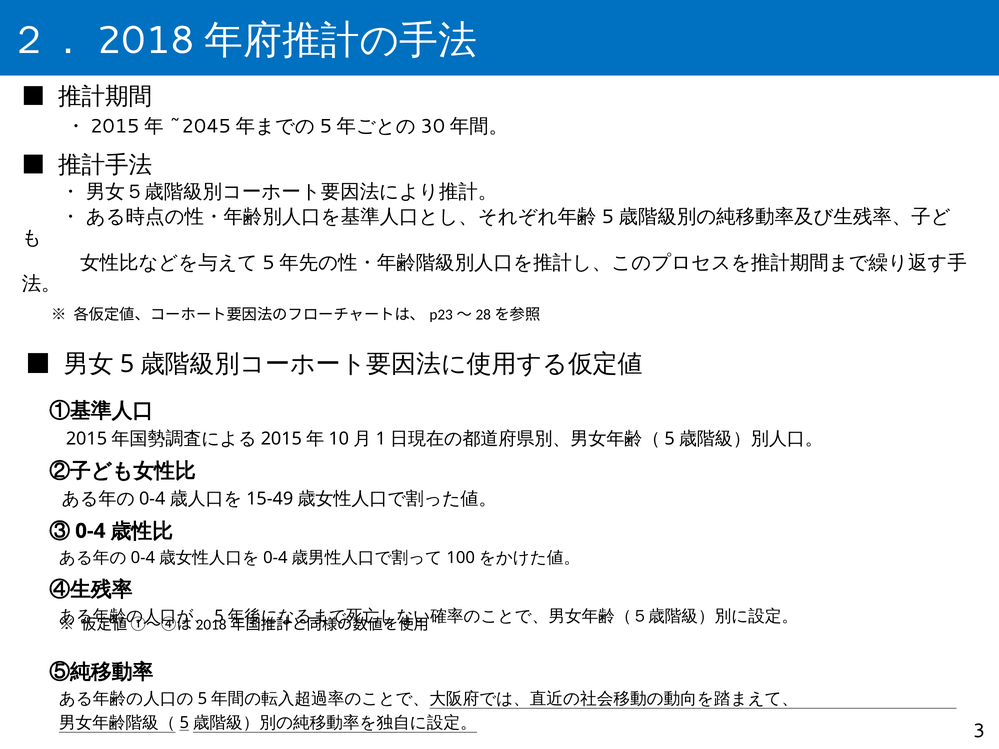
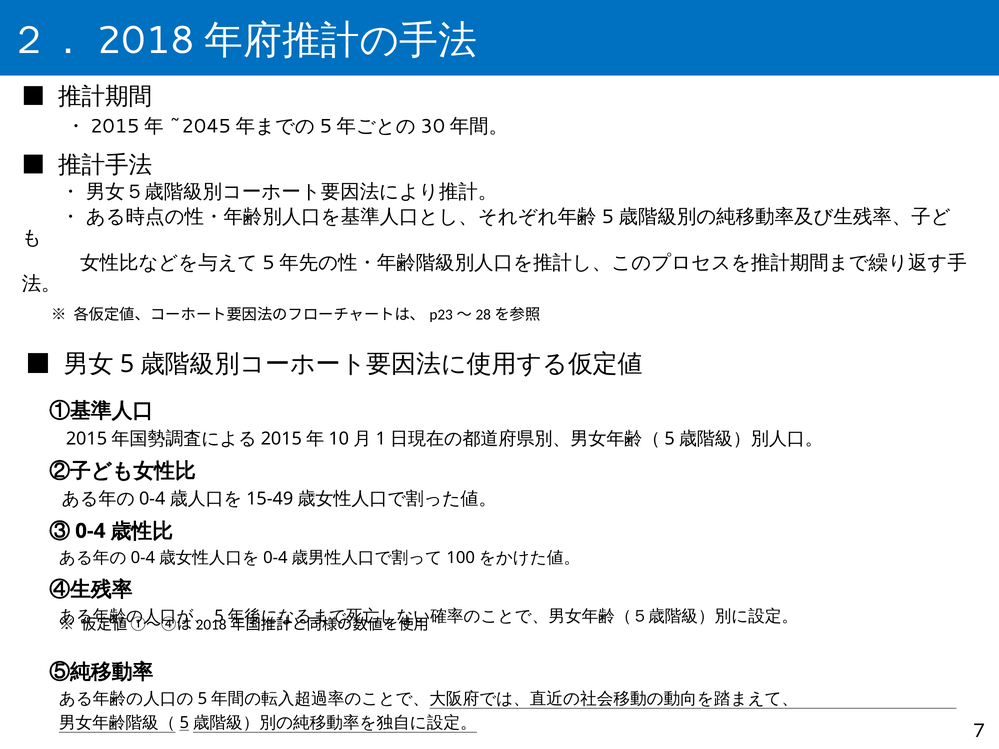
3: 3 -> 7 (979, 731)
